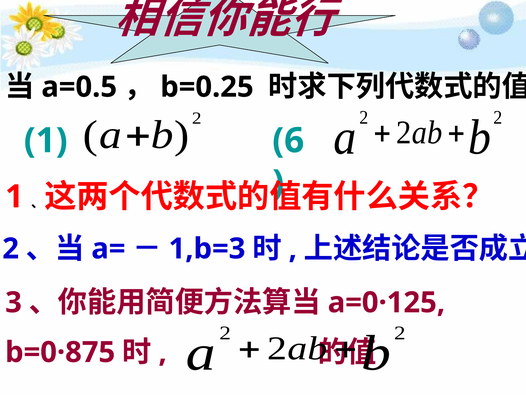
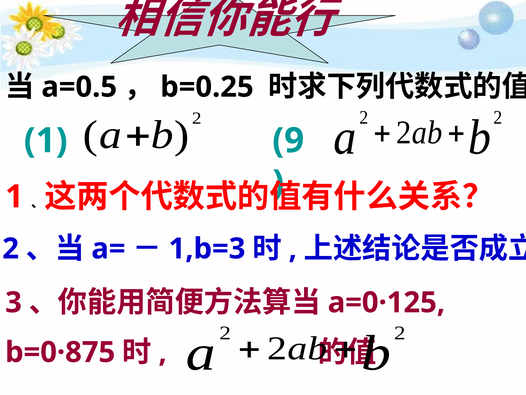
6: 6 -> 9 (288, 140)
